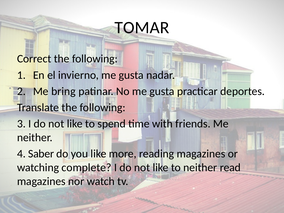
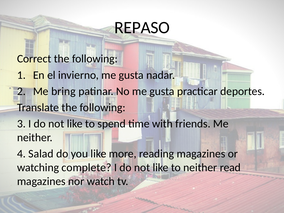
TOMAR: TOMAR -> REPASO (142, 27)
Saber: Saber -> Salad (41, 154)
